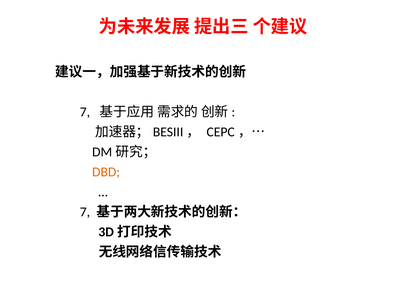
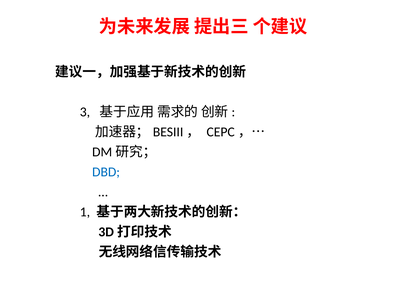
7: 7 -> 3 (85, 112)
DBD colour: orange -> blue (106, 172)
7: 7 -> 1 (85, 212)
